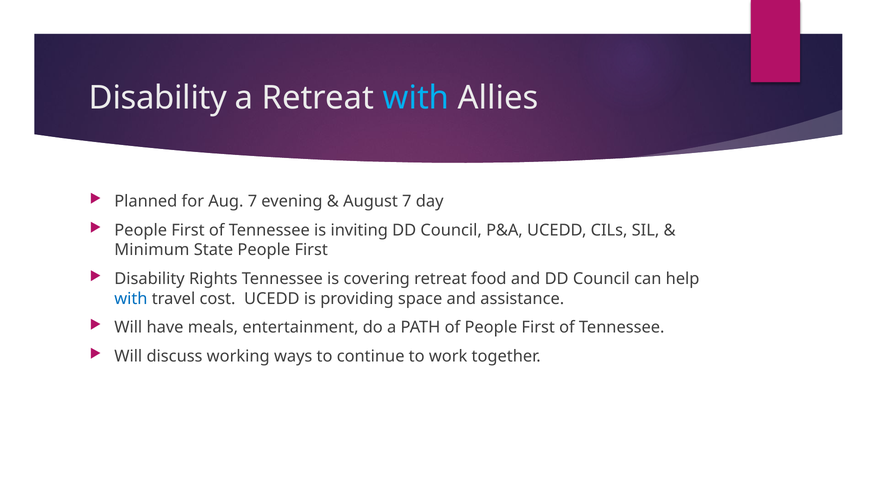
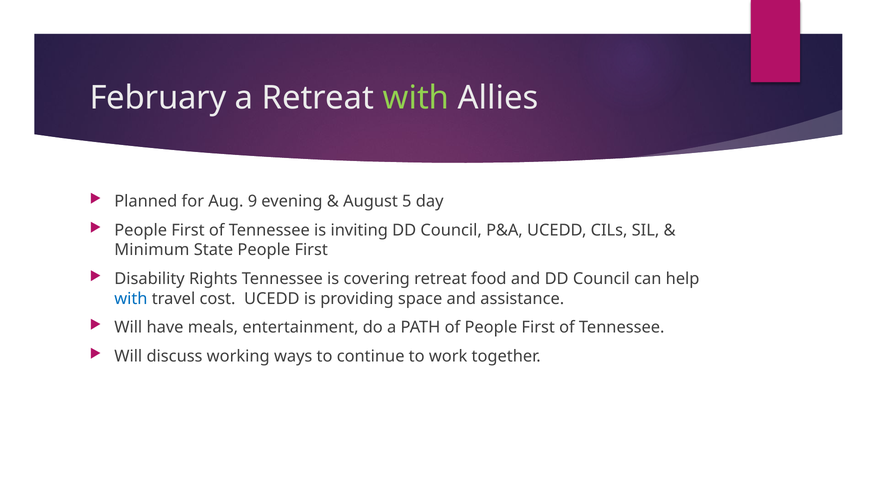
Disability: Disability -> February (158, 98)
with colour: light blue -> light green (416, 98)
Aug 7: 7 -> 9 (252, 202)
August 7: 7 -> 5 (407, 202)
